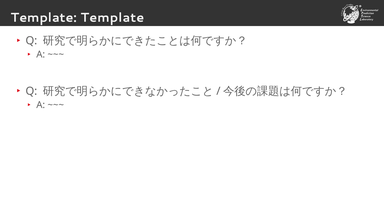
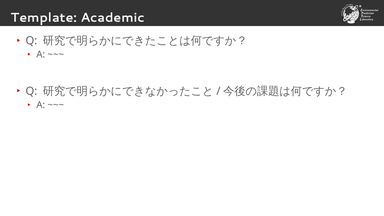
Template Template: Template -> Academic (113, 18)
